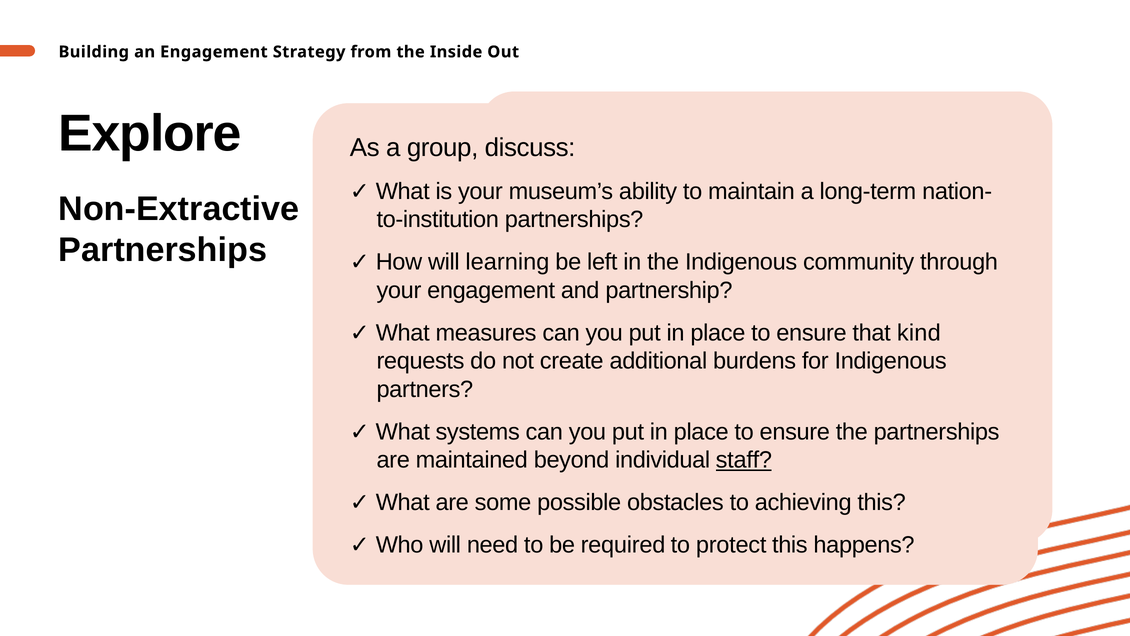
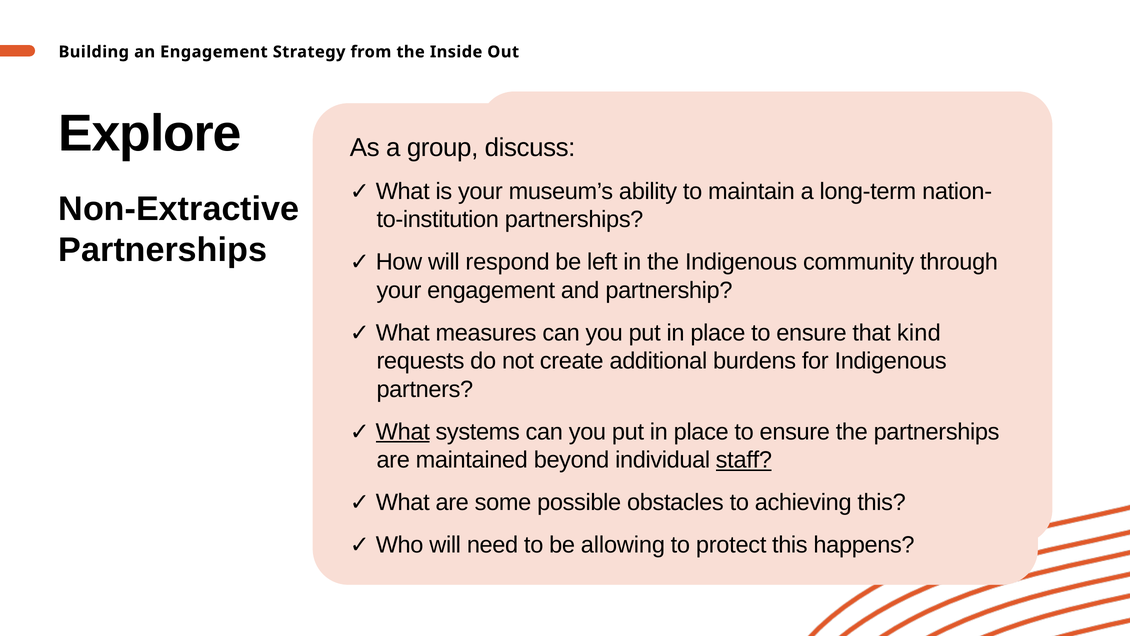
learning: learning -> respond (508, 262)
What underline: none -> present (403, 432)
required: required -> allowing (623, 545)
